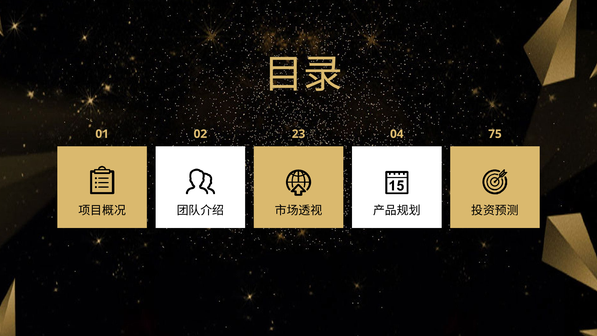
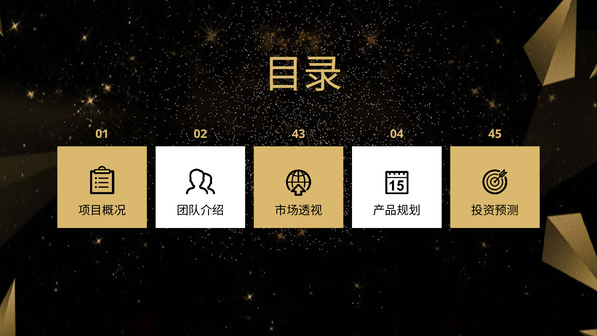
23: 23 -> 43 (299, 134)
75: 75 -> 45 (495, 134)
